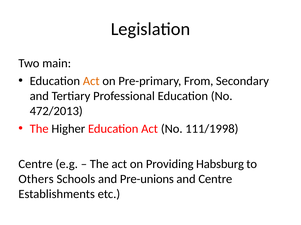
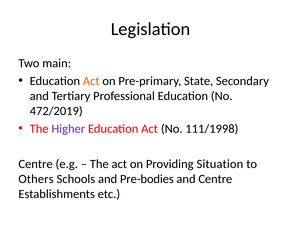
From: From -> State (199, 81)
472/2013: 472/2013 -> 472/2019 (56, 111)
Higher colour: black -> purple (68, 129)
Habsburg: Habsburg -> Situation (220, 165)
Pre-unions: Pre-unions -> Pre-bodies (147, 180)
